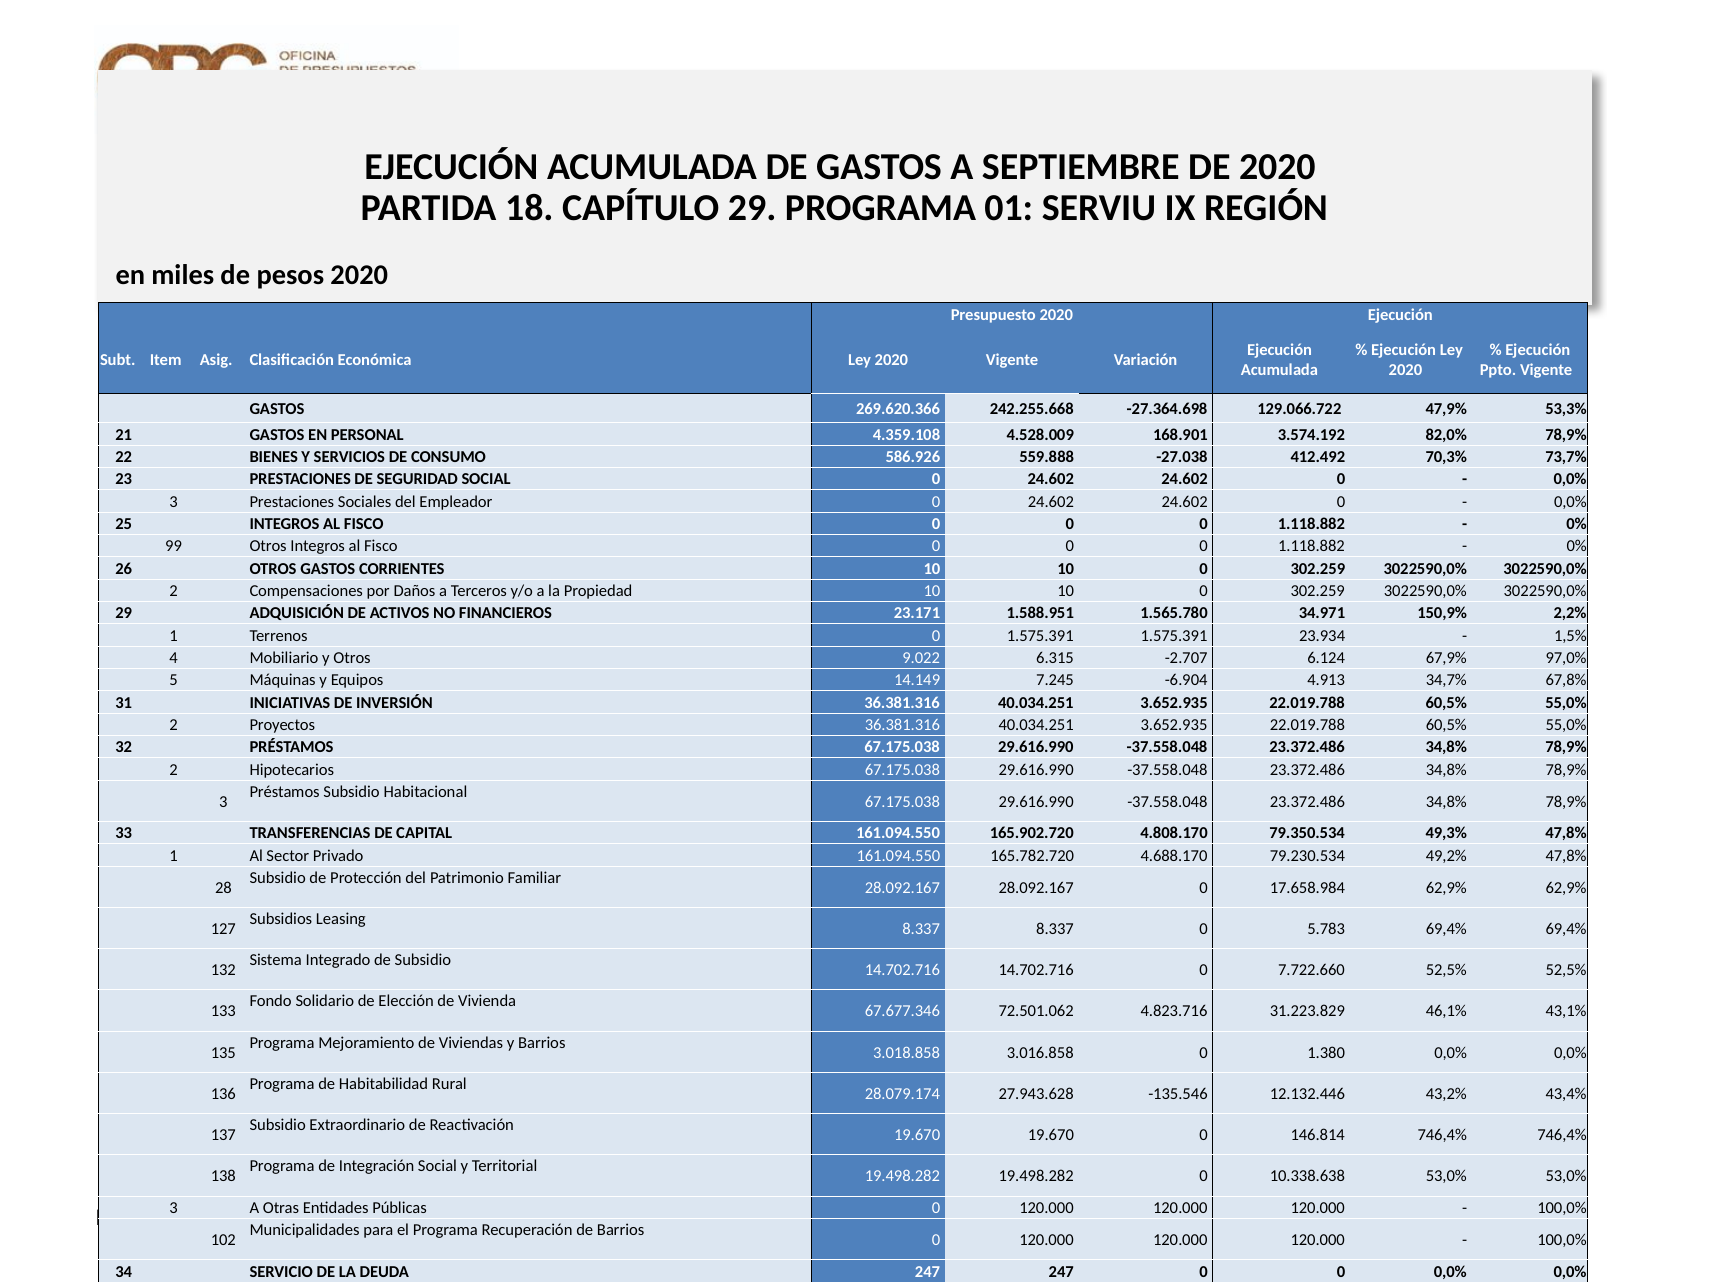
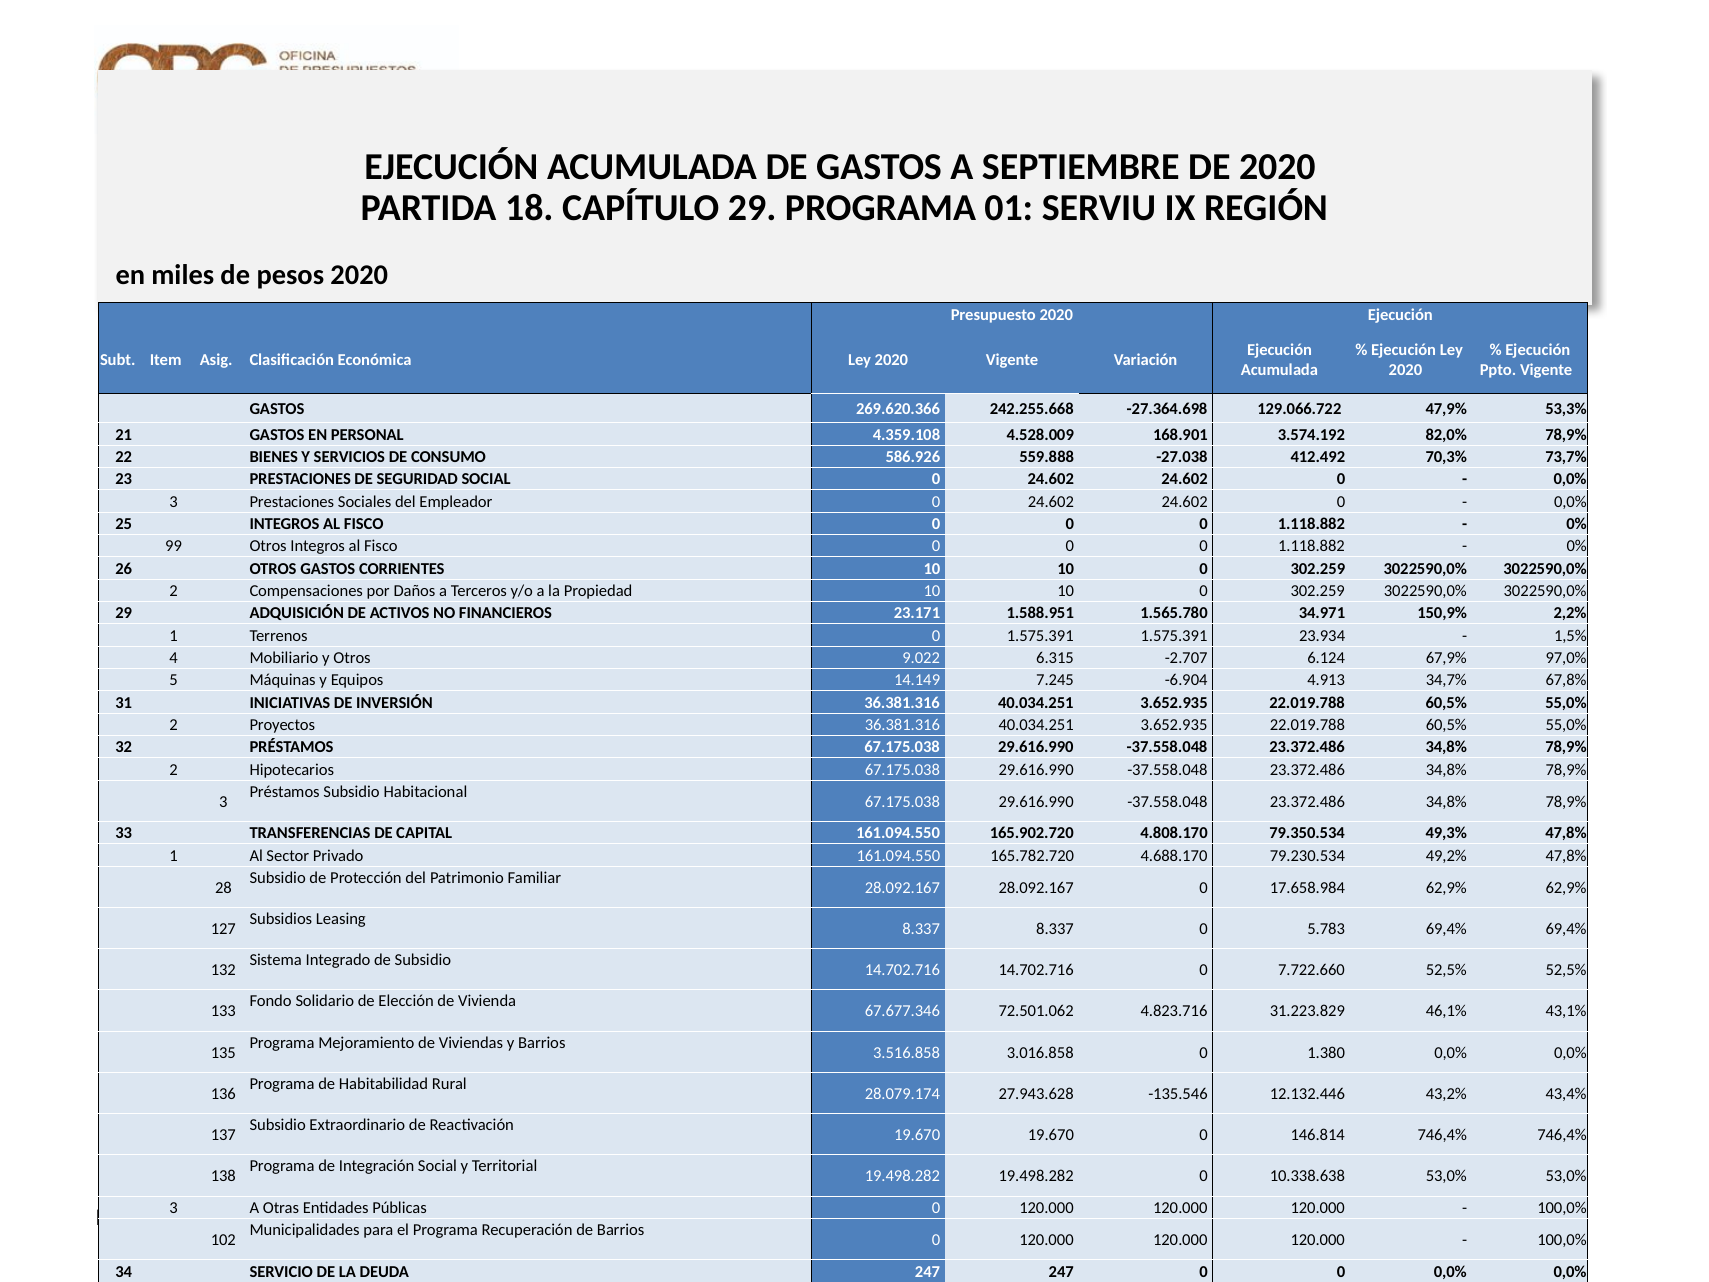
3.018.858: 3.018.858 -> 3.516.858 (907, 1052)
